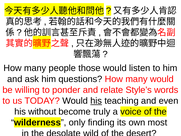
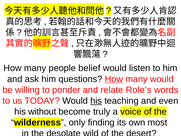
those: those -> belief (89, 68)
How underline: none -> present (114, 79)
Style’s: Style’s -> Role’s (139, 90)
